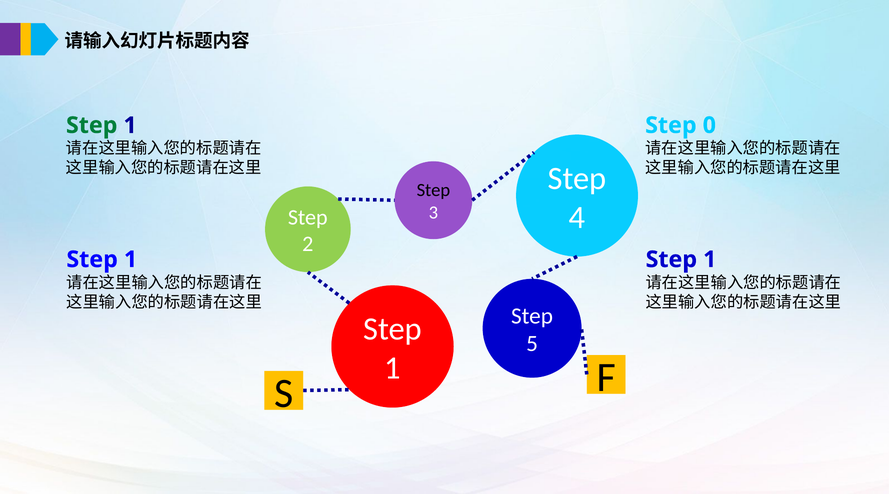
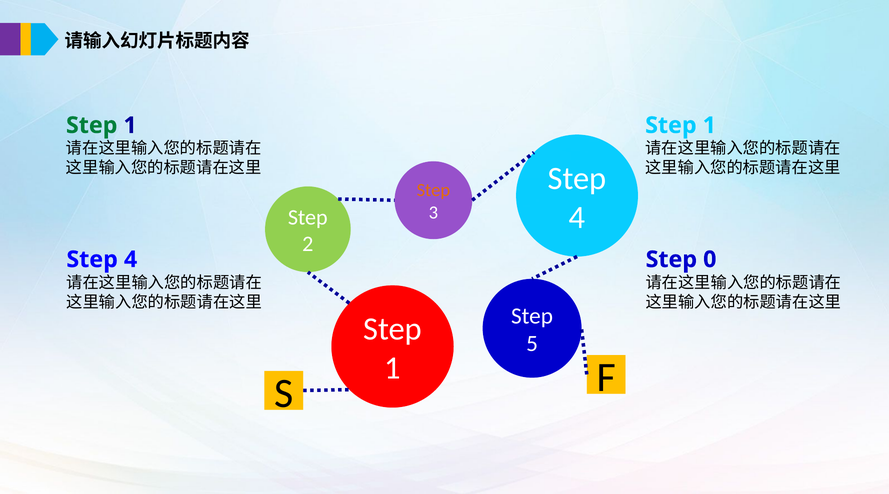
0: 0 -> 1 (709, 125)
Step colour: black -> orange (433, 190)
1: 1 -> 4 (131, 259)
1: 1 -> 0 (710, 259)
